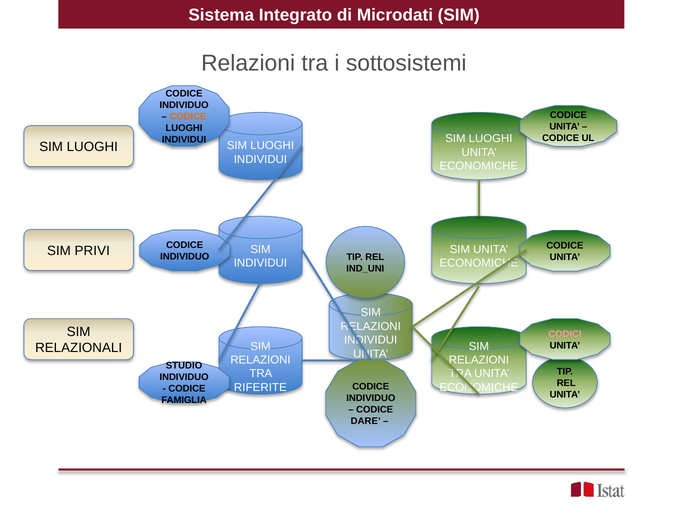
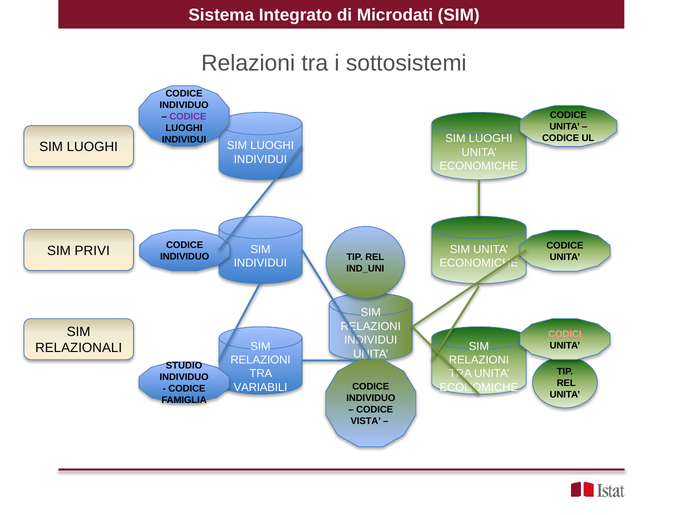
CODICE colour: orange -> purple (188, 116)
RIFERITE: RIFERITE -> VARIABILI (260, 387)
DARE: DARE -> VISTA (366, 421)
